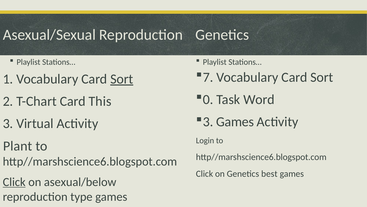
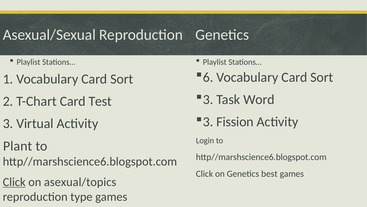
7: 7 -> 6 (208, 77)
Sort underline: present -> none (122, 79)
0: 0 -> 3 (208, 99)
This: This -> Test (100, 101)
3 Games: Games -> Fission (235, 122)
asexual/below: asexual/below -> asexual/topics (80, 181)
